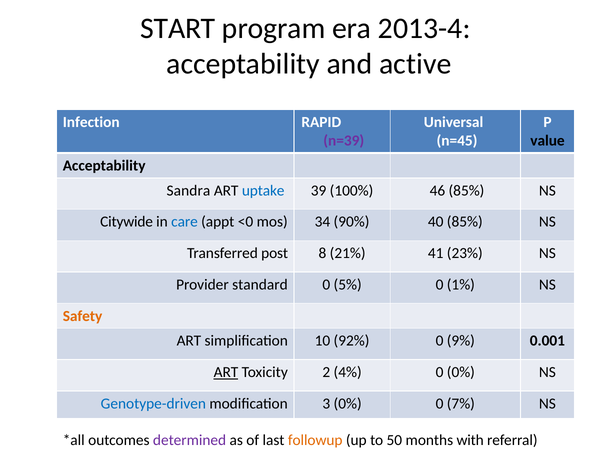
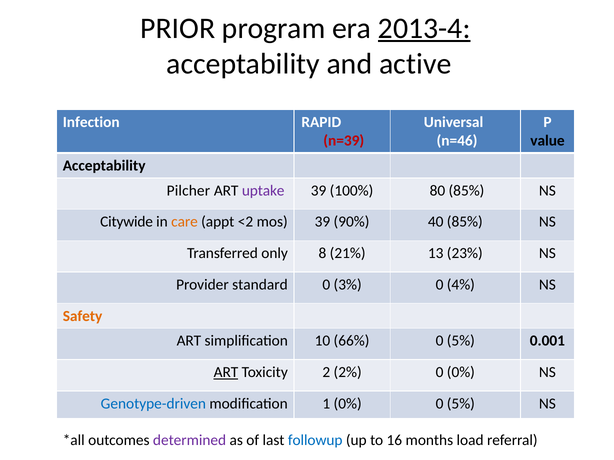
START: START -> PRIOR (178, 28)
2013-4 underline: none -> present (424, 28)
n=39 colour: purple -> red (344, 141)
n=45: n=45 -> n=46 (457, 141)
Sandra: Sandra -> Pilcher (188, 191)
uptake colour: blue -> purple (263, 191)
46: 46 -> 80 (437, 191)
care colour: blue -> orange (185, 222)
<0: <0 -> <2 (246, 222)
mos 34: 34 -> 39 (322, 222)
post: post -> only (275, 254)
41: 41 -> 13 (436, 254)
5%: 5% -> 3% (348, 285)
1%: 1% -> 4% (461, 285)
92%: 92% -> 66% (352, 341)
9%: 9% -> 5% (461, 341)
4%: 4% -> 2% (348, 373)
3: 3 -> 1 (326, 404)
0% 0 7%: 7% -> 5% (461, 404)
followup colour: orange -> blue (315, 441)
50: 50 -> 16 (394, 441)
with: with -> load (470, 441)
